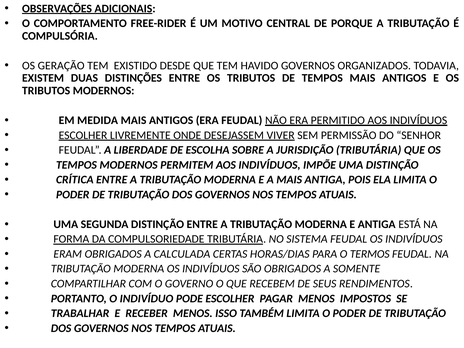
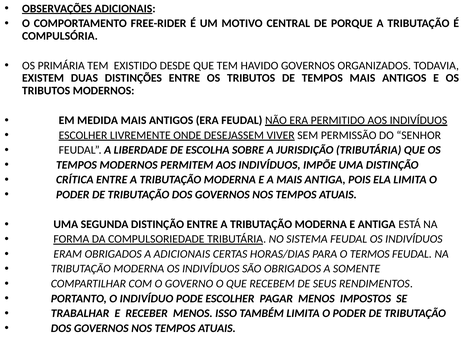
GERAÇÃO: GERAÇÃO -> PRIMÁRIA (61, 66)
A CALCULADA: CALCULADA -> ADICIONAIS (182, 254)
